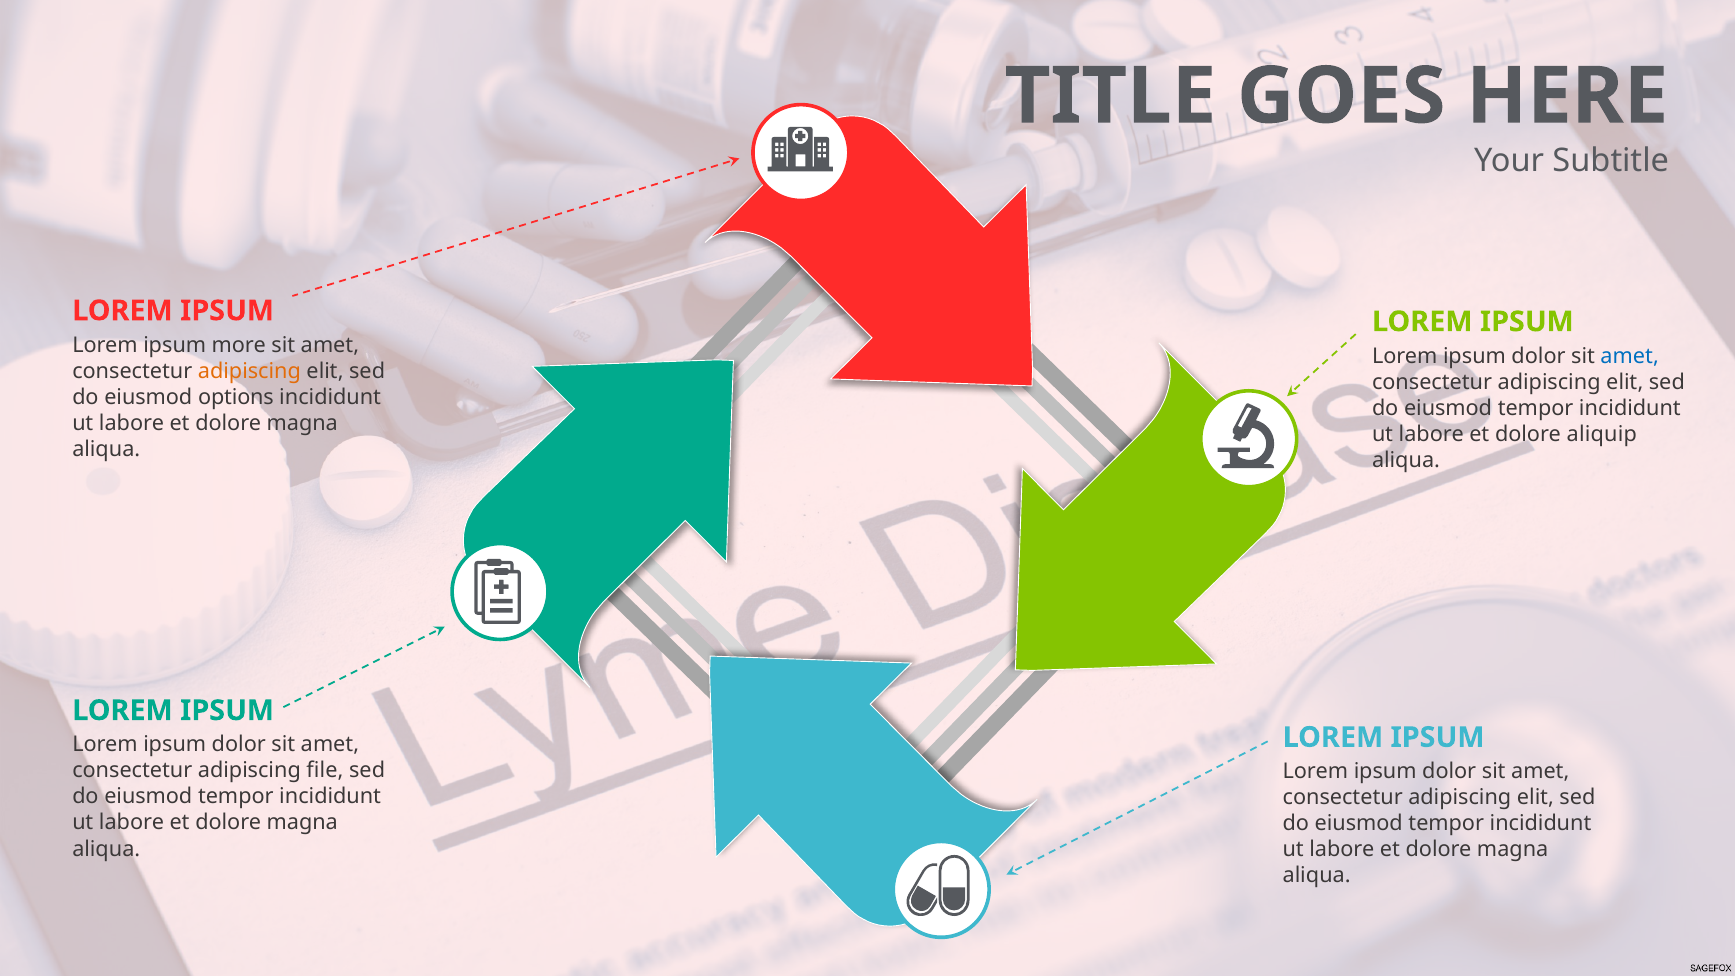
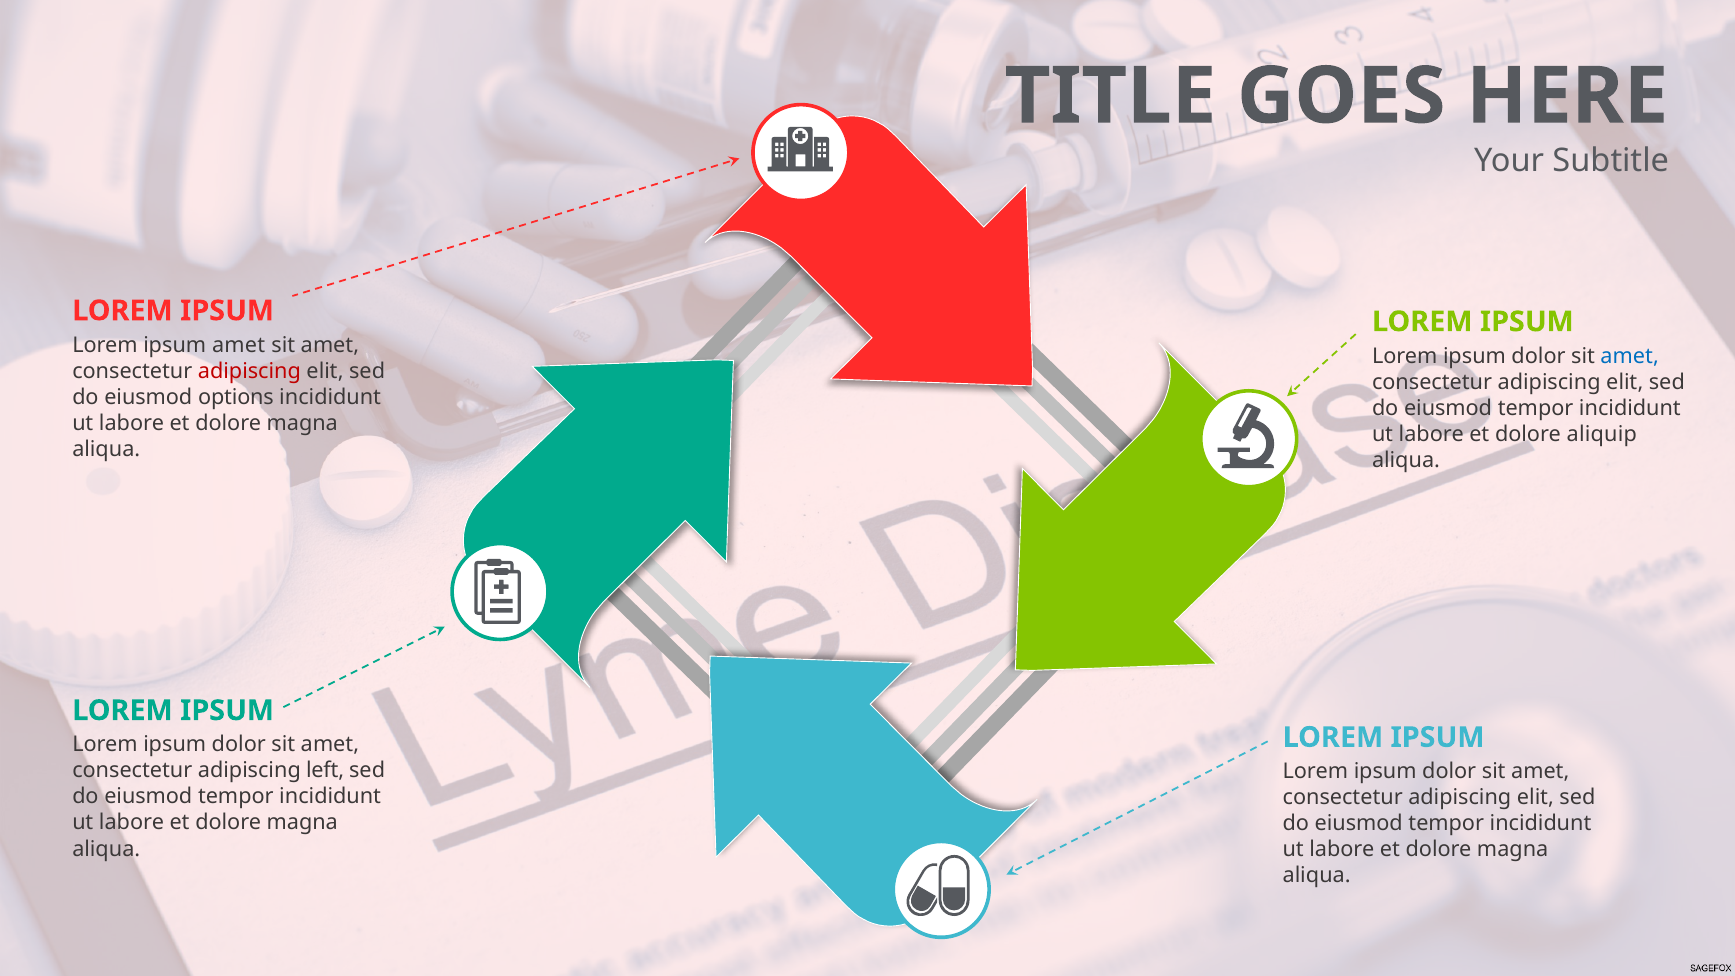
ipsum more: more -> amet (239, 345)
adipiscing colour: orange -> red (249, 371)
file: file -> left (325, 771)
